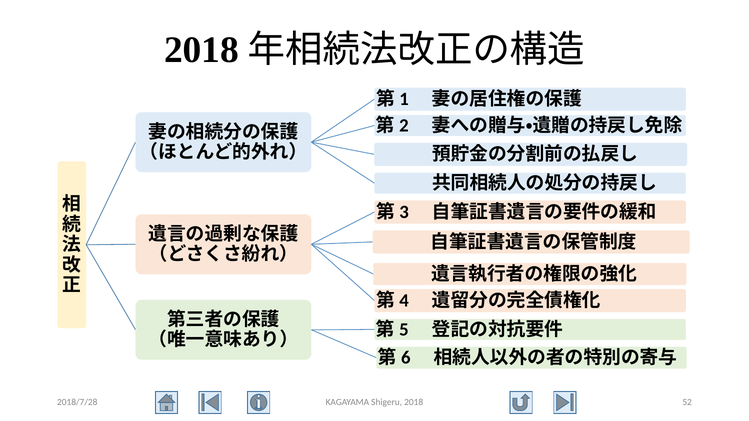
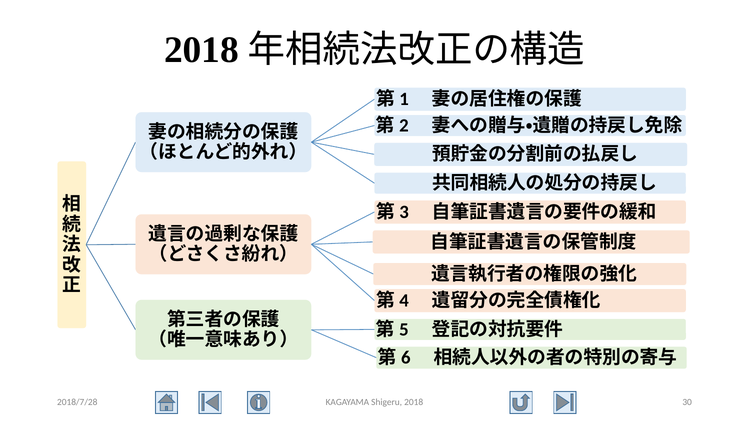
52: 52 -> 30 (687, 402)
